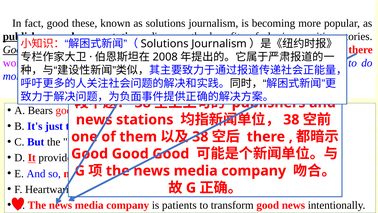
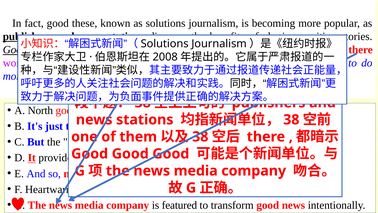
Bears: Bears -> North (40, 110)
patients: patients -> featured (179, 205)
